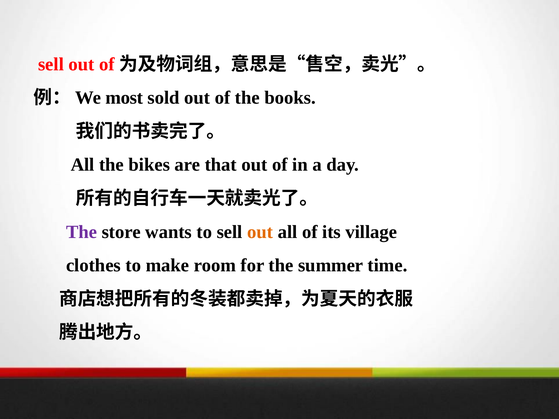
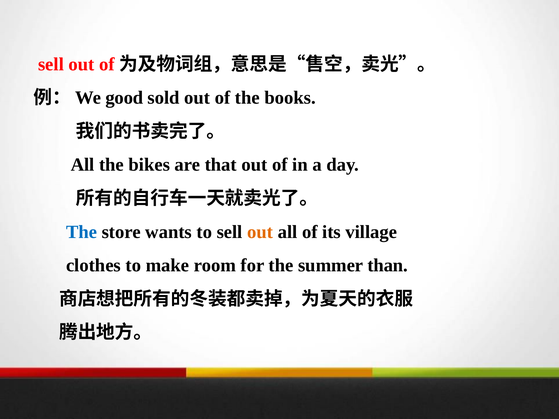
most: most -> good (124, 98)
The colour: purple -> blue (82, 232)
time: time -> than (388, 266)
